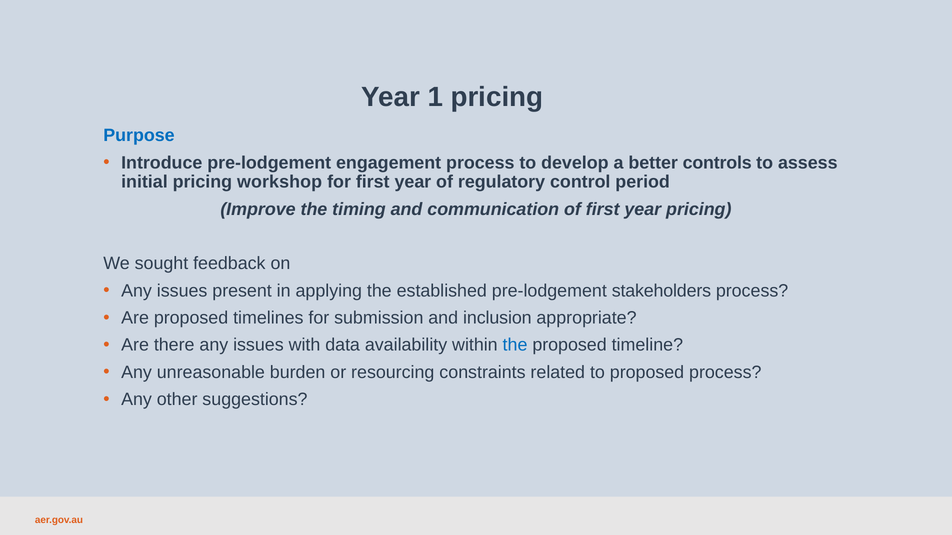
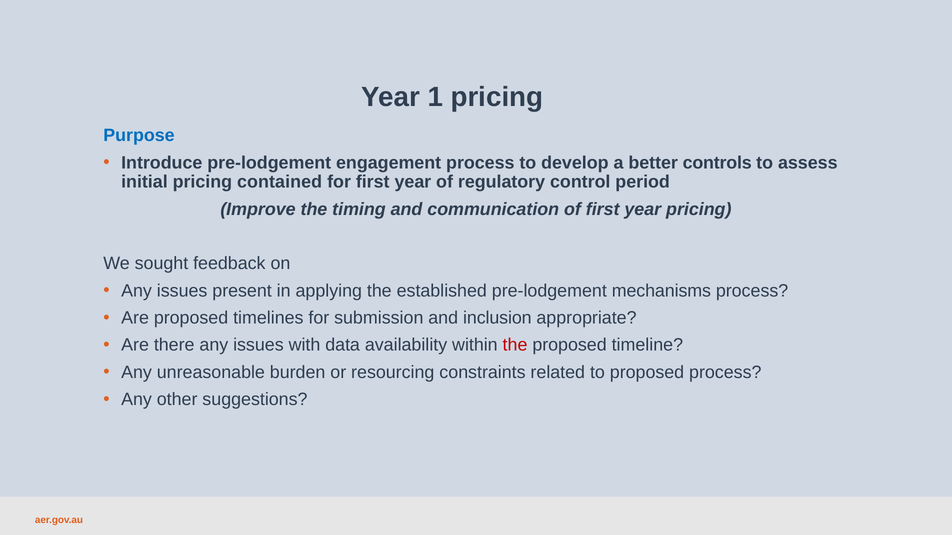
workshop: workshop -> contained (280, 182)
stakeholders: stakeholders -> mechanisms (661, 291)
the colour: blue -> red (515, 345)
